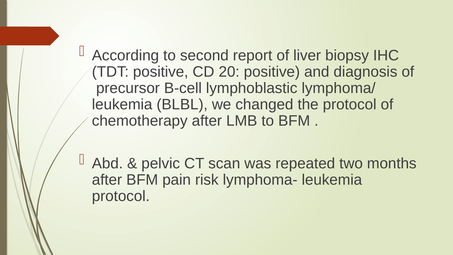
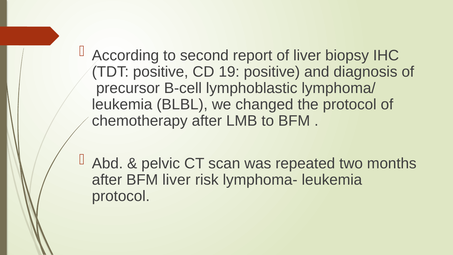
20: 20 -> 19 (229, 72)
BFM pain: pain -> liver (177, 180)
